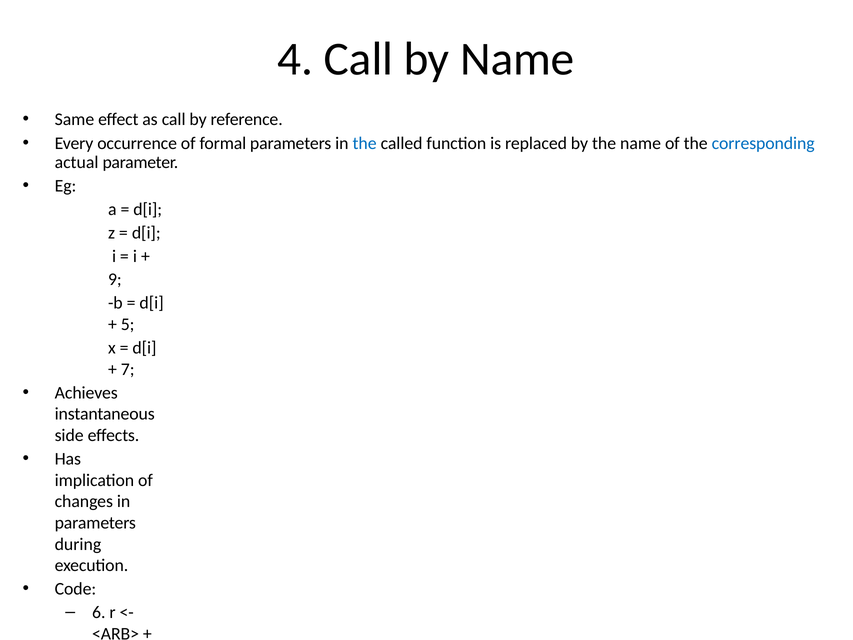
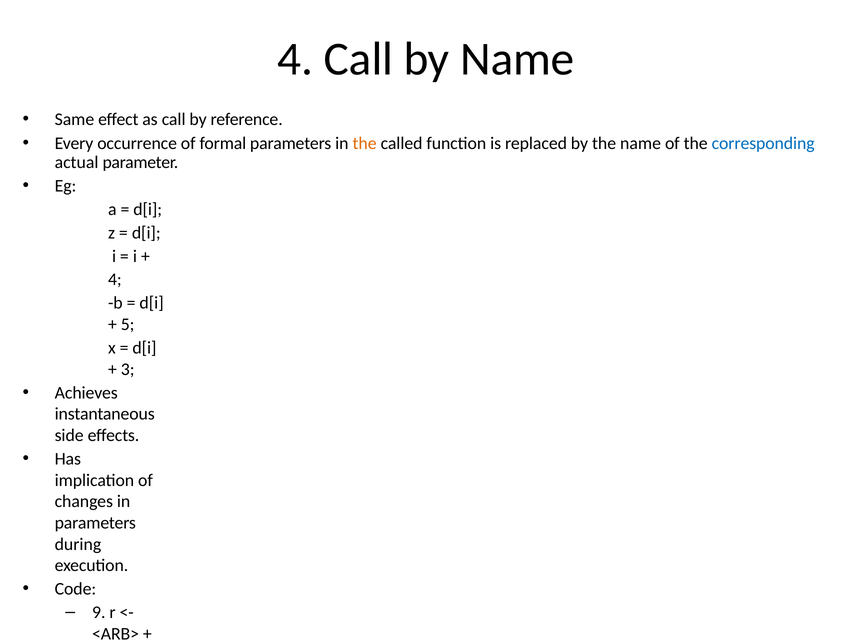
the colour: blue -> orange (365, 143)
9: 9 -> 4 (115, 279)
7: 7 -> 3 (128, 369)
6: 6 -> 9 (99, 612)
